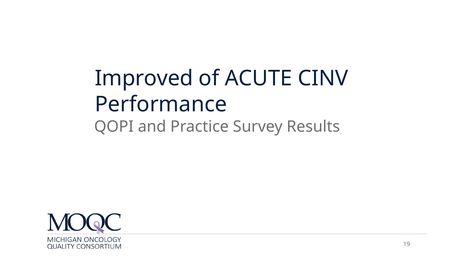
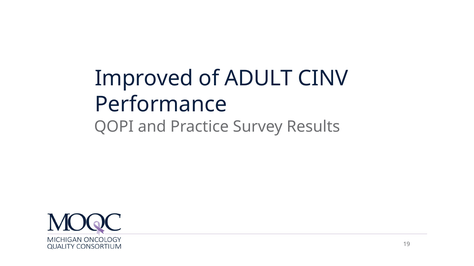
ACUTE: ACUTE -> ADULT (259, 79)
